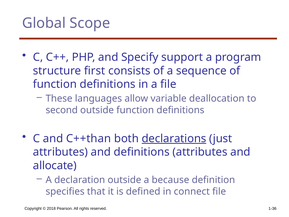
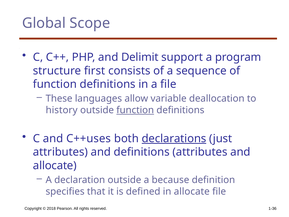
Specify: Specify -> Delimit (140, 57)
second: second -> history (62, 110)
function underline: none -> present (135, 110)
C++than: C++than -> C++uses (89, 138)
in connect: connect -> allocate (192, 191)
